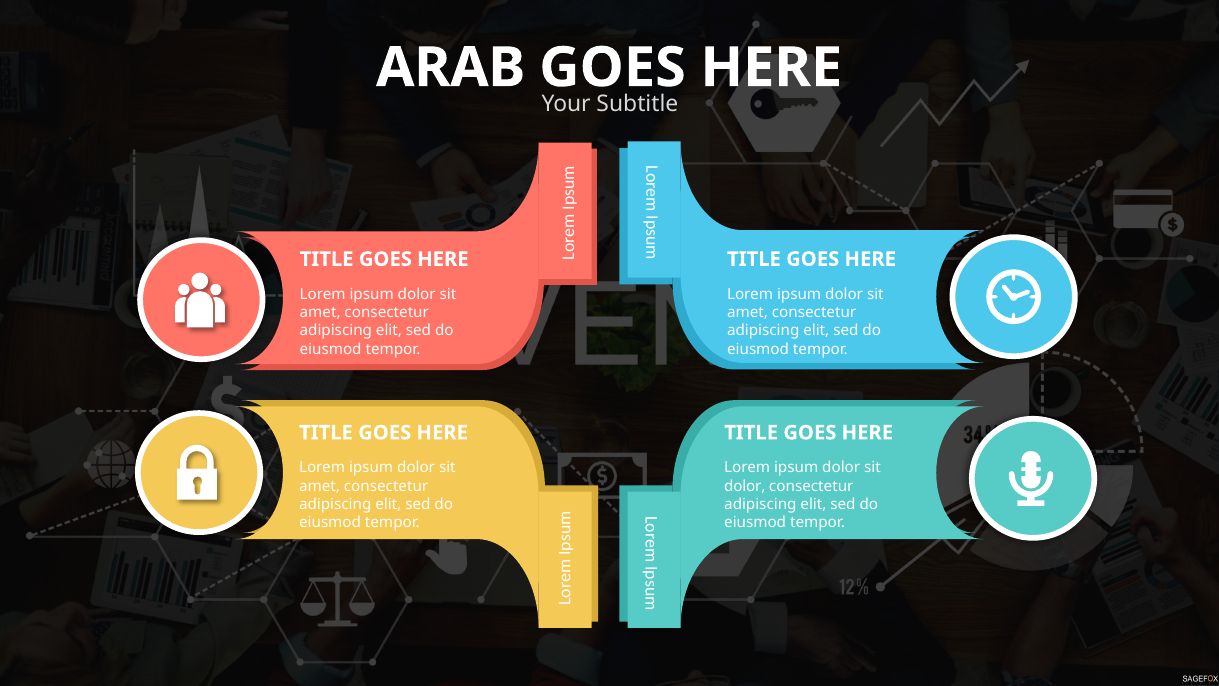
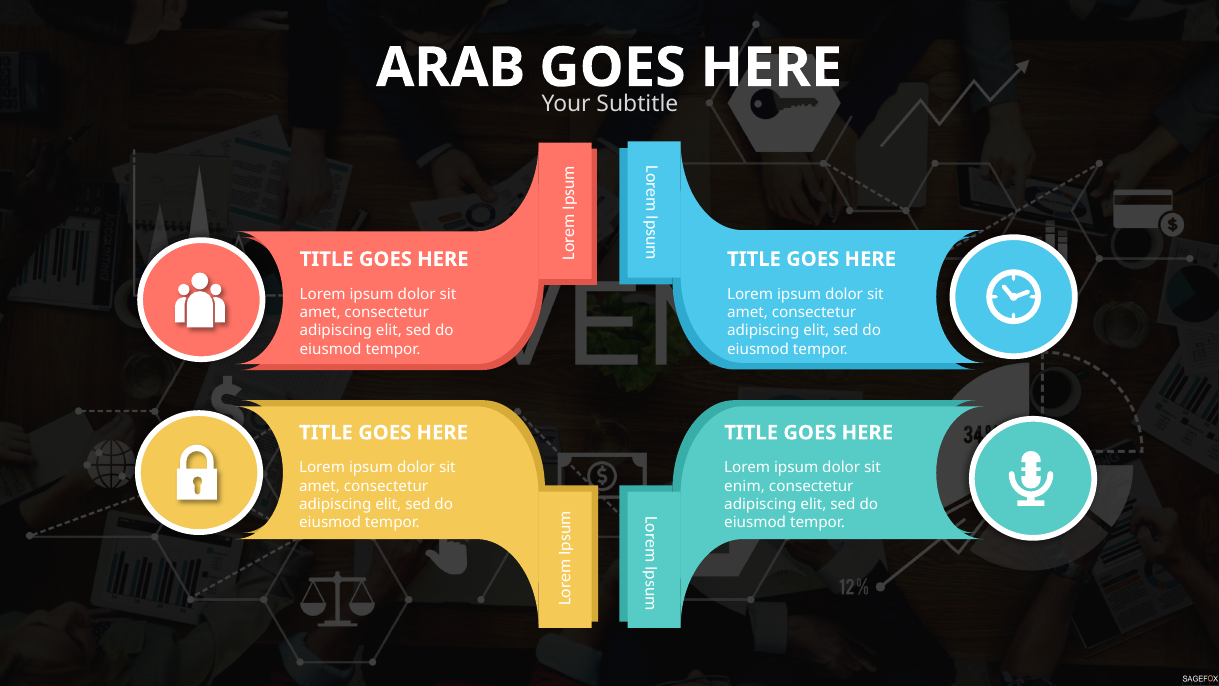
dolor: dolor -> enim (745, 486)
